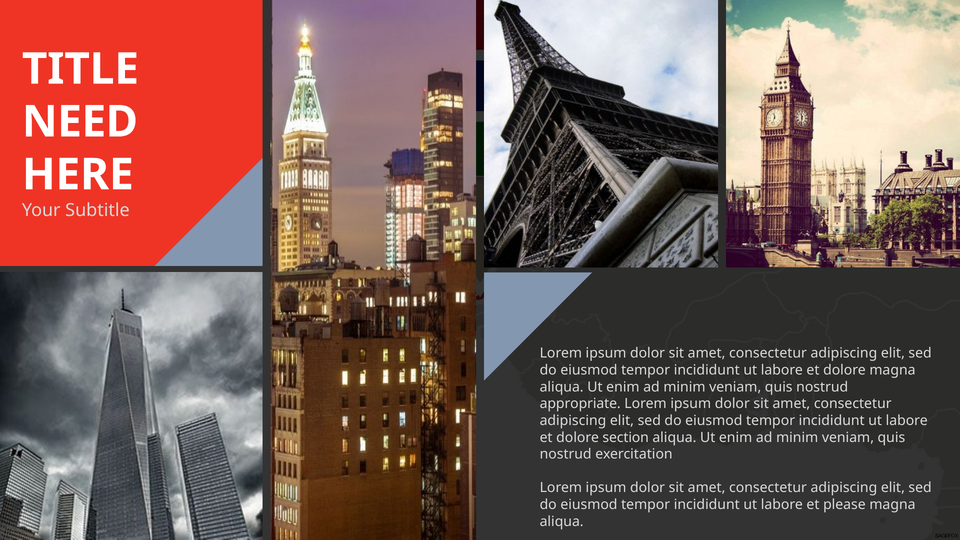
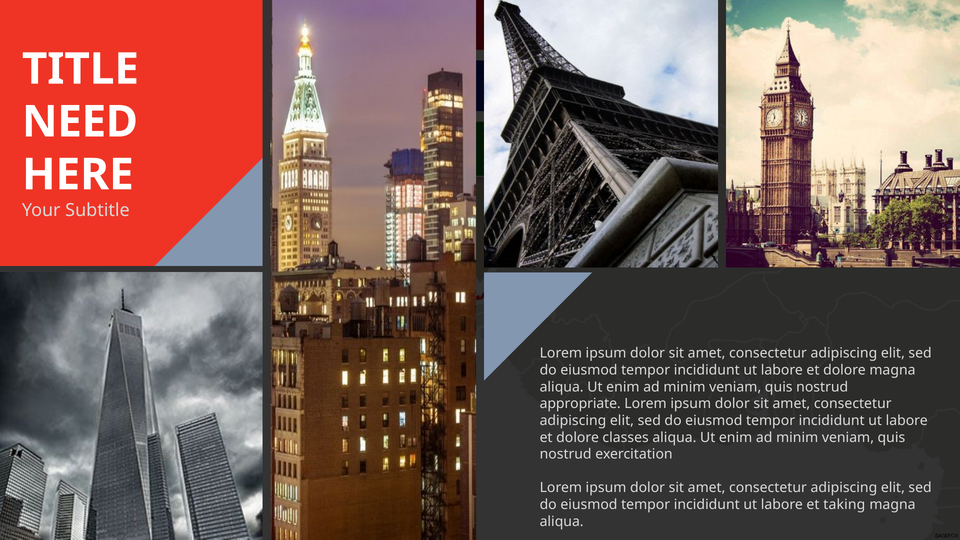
section: section -> classes (626, 437)
please: please -> taking (844, 505)
